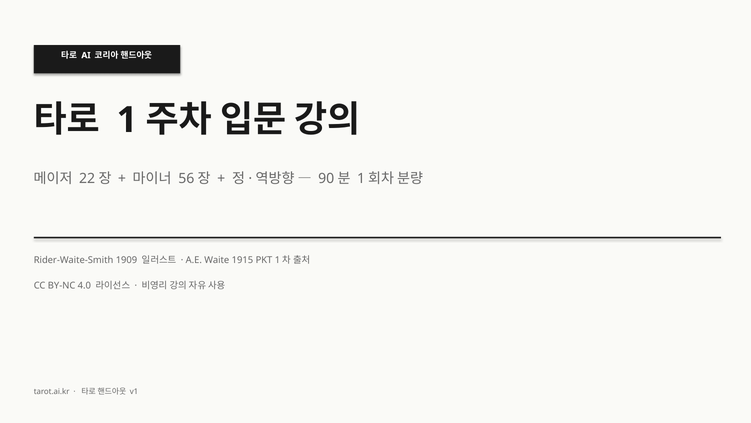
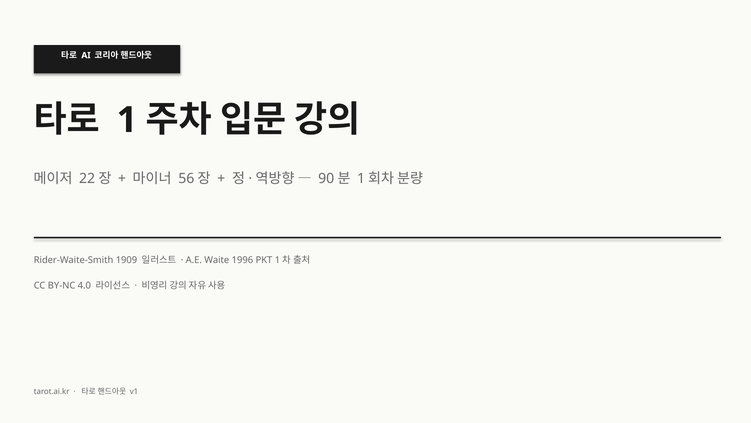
1915: 1915 -> 1996 (242, 260)
